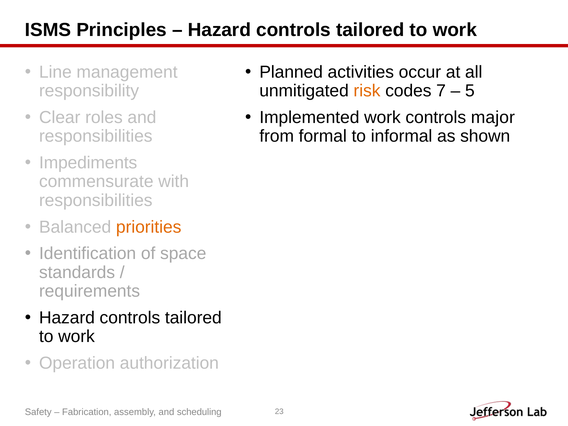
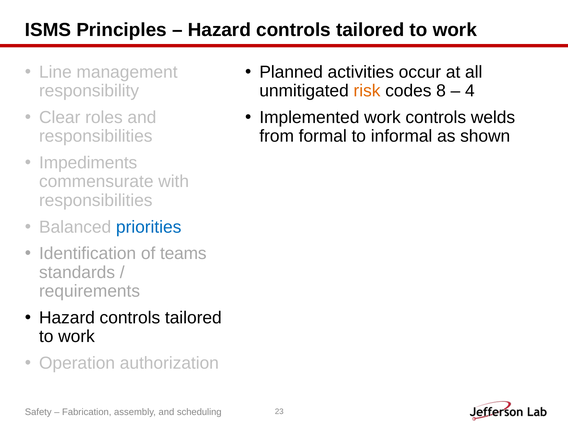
7: 7 -> 8 (441, 91)
5: 5 -> 4 (470, 91)
major: major -> welds (493, 117)
priorities colour: orange -> blue (149, 227)
space: space -> teams (183, 254)
